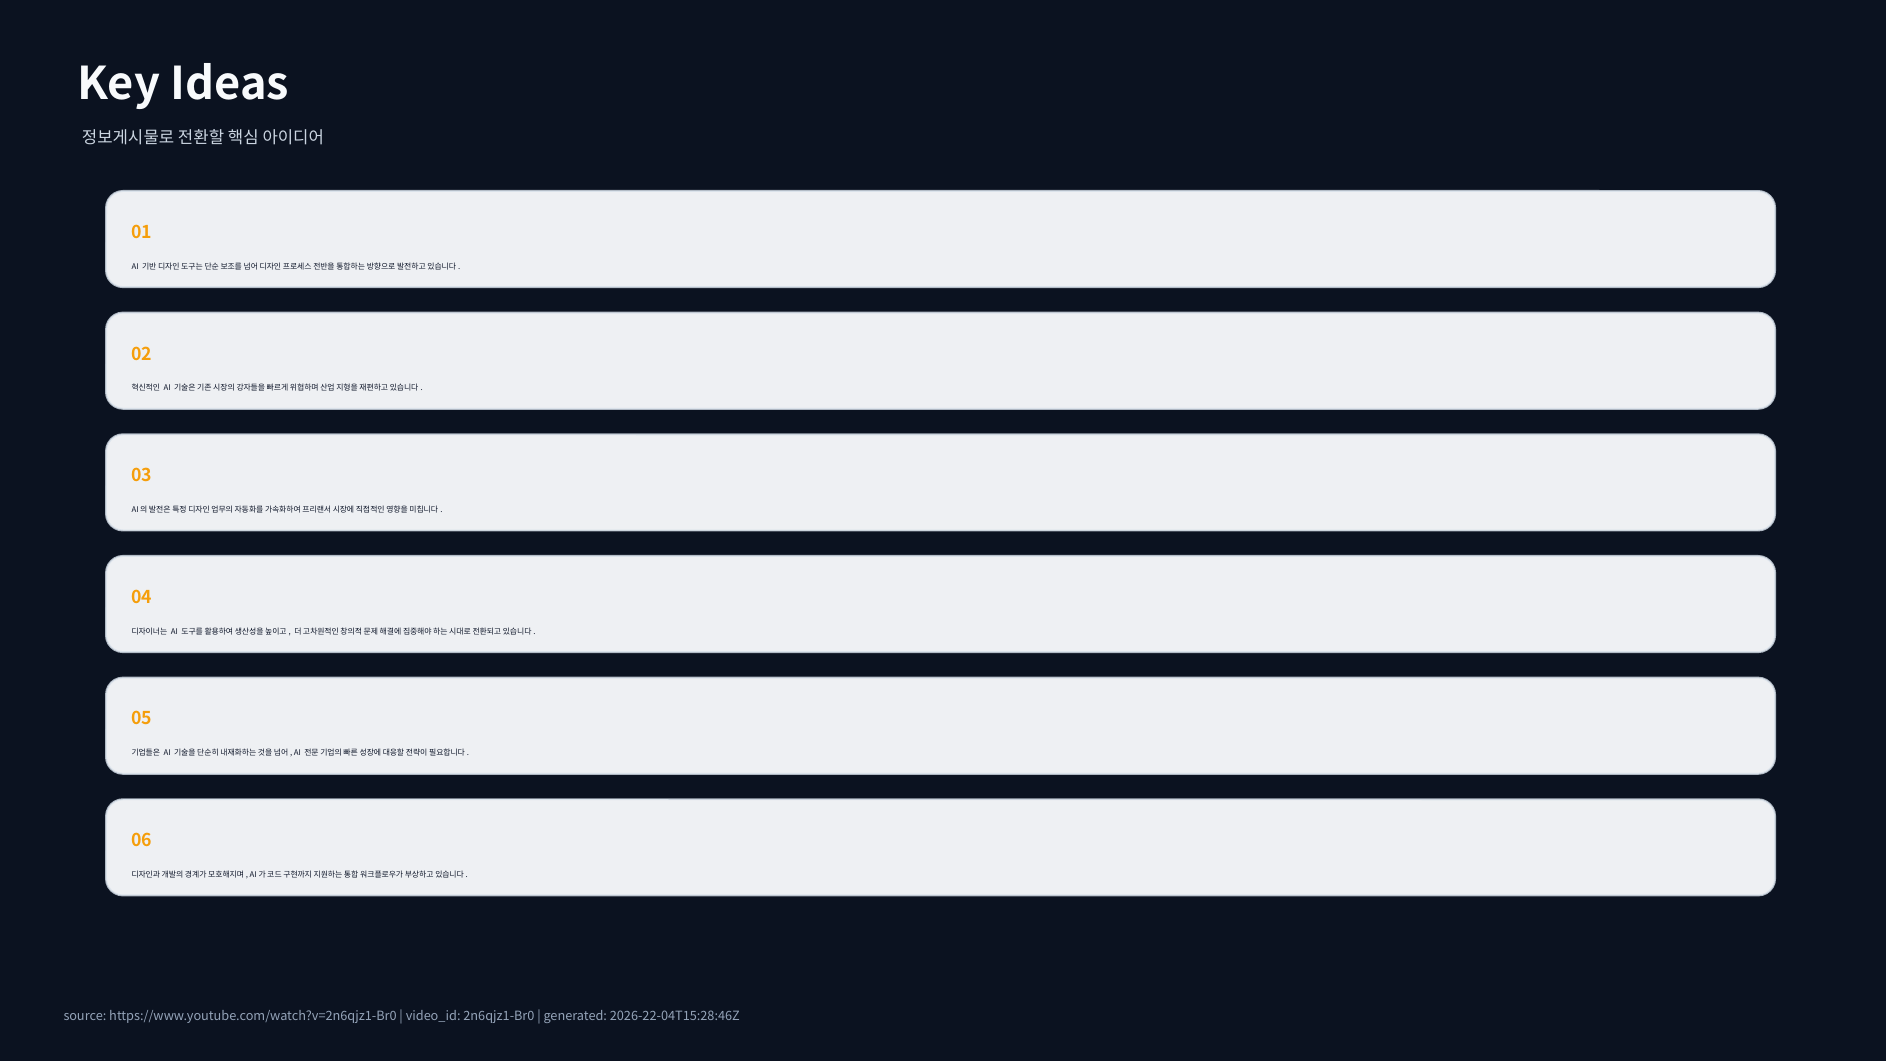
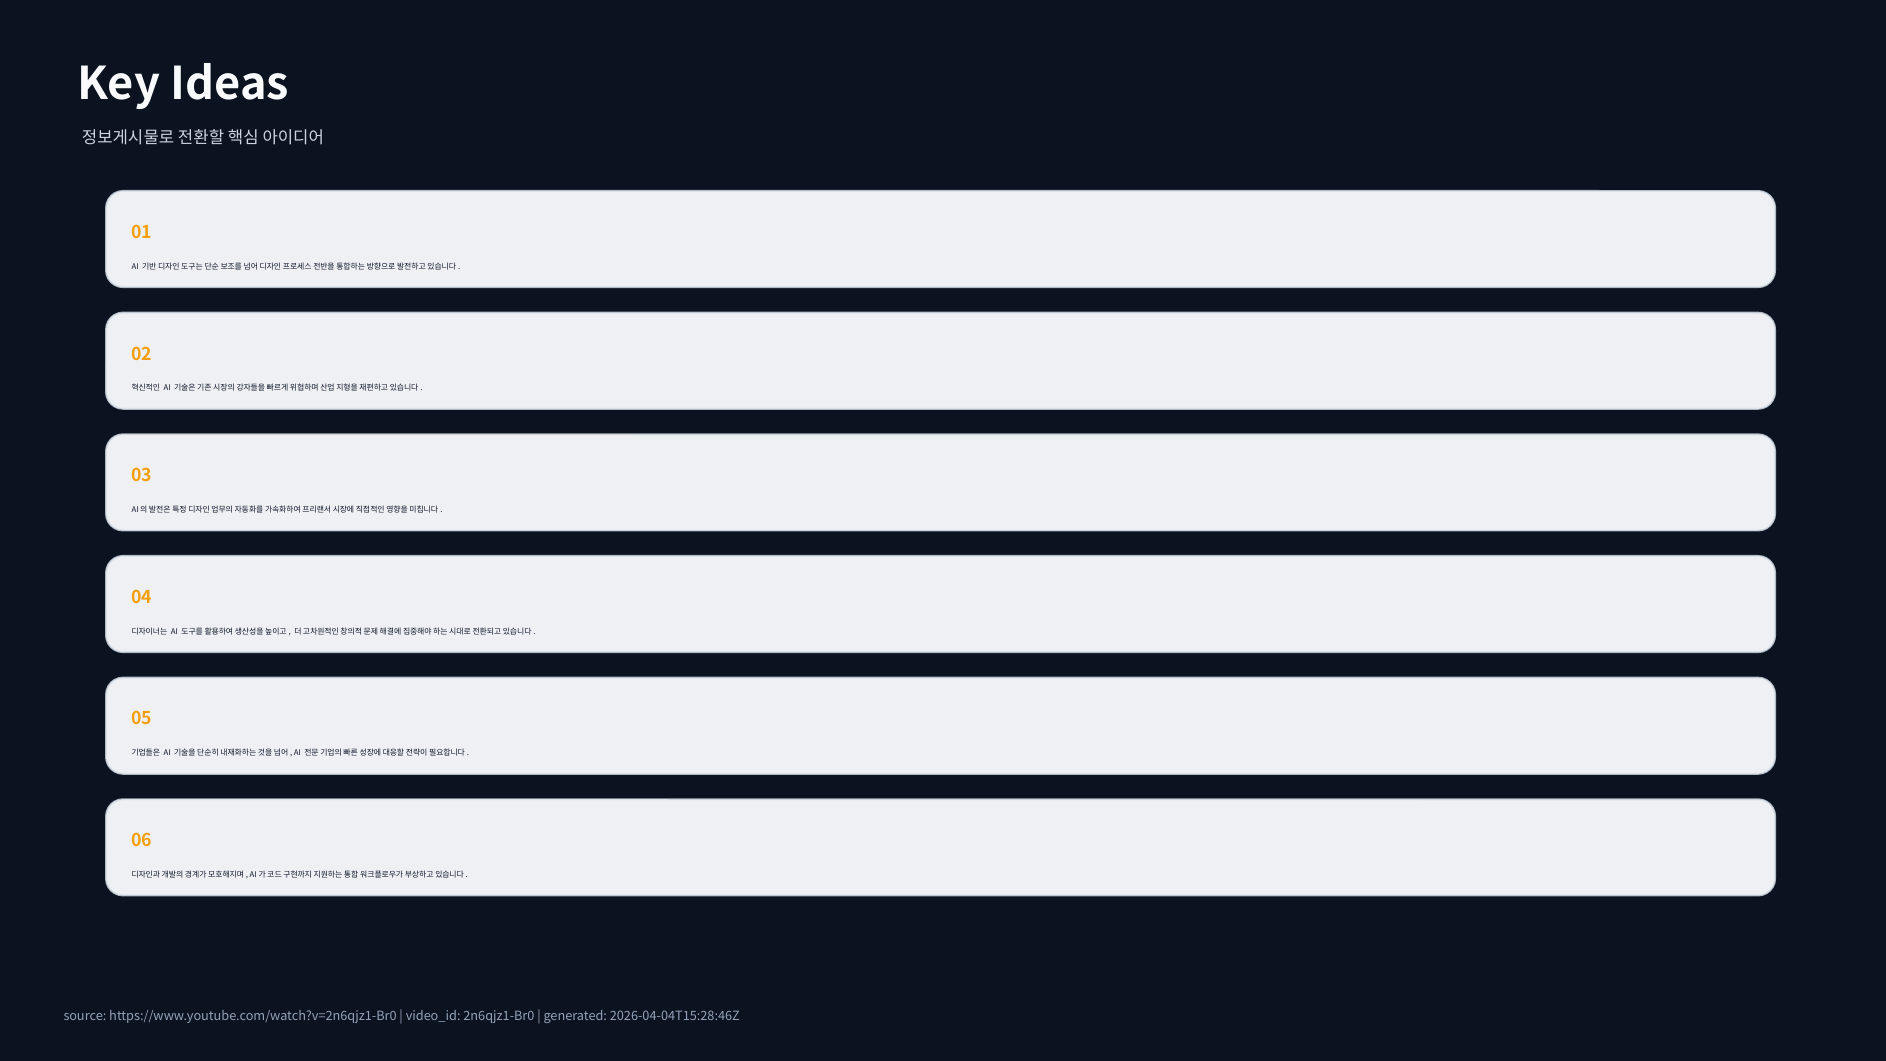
2026-22-04T15:28:46Z: 2026-22-04T15:28:46Z -> 2026-04-04T15:28:46Z (675, 1016)
